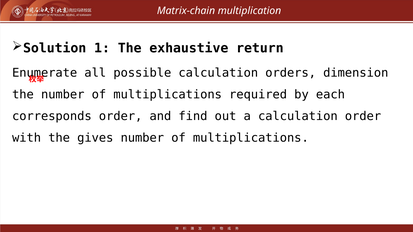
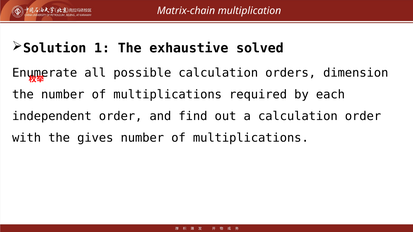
return: return -> solved (260, 48)
corresponds: corresponds -> independent (52, 116)
